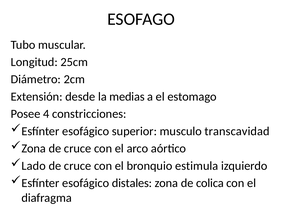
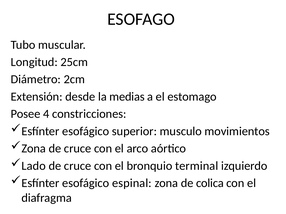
transcavidad: transcavidad -> movimientos (237, 132)
estimula: estimula -> terminal (197, 166)
distales: distales -> espinal (132, 183)
